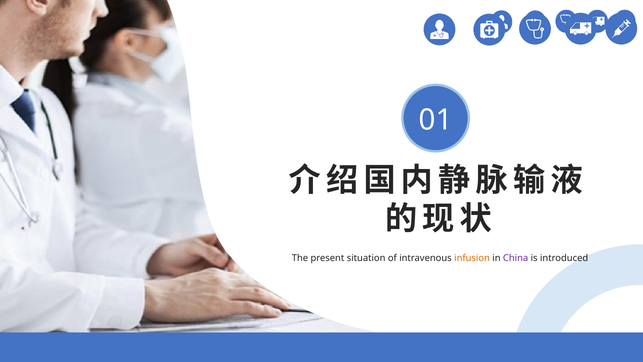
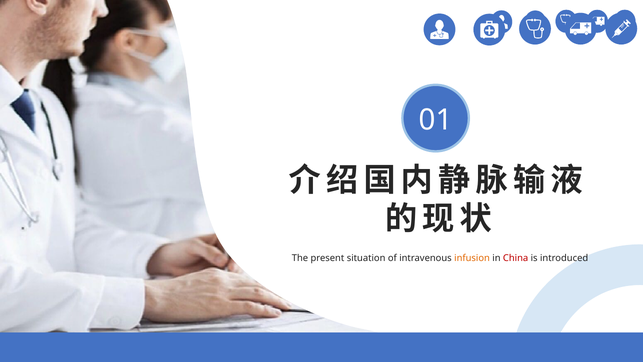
China colour: purple -> red (516, 258)
